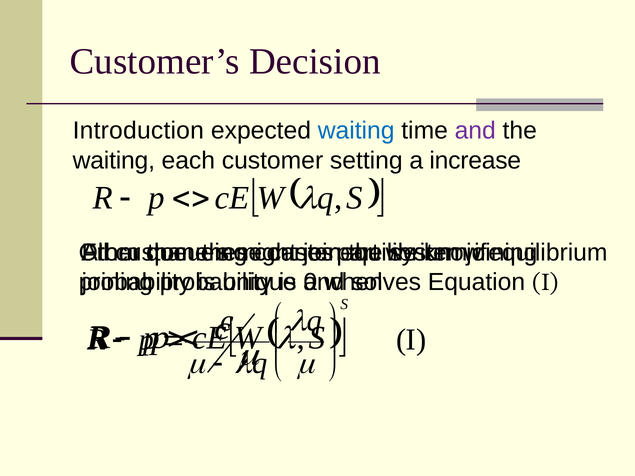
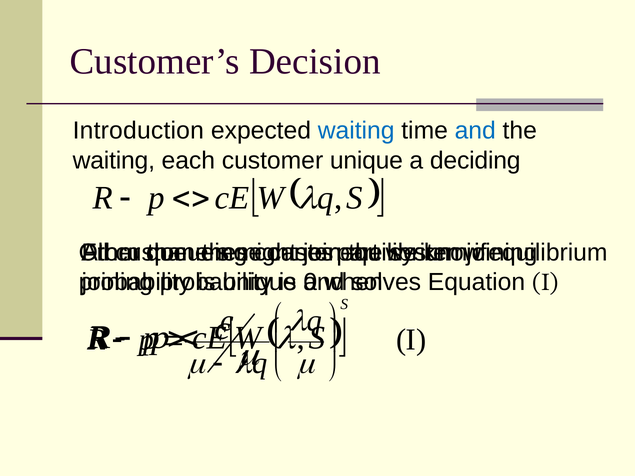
and colour: purple -> blue (475, 131)
customer setting: setting -> unique (366, 160)
increase: increase -> deciding (475, 160)
